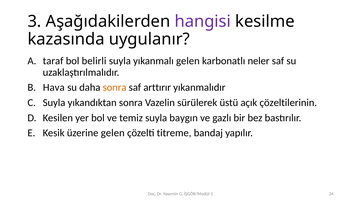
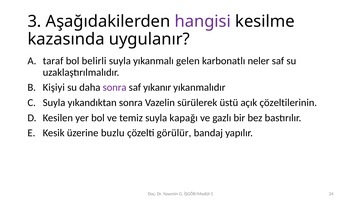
Hava: Hava -> Kişiyi (54, 88)
sonra colour: orange -> purple (115, 88)
arttırır: arttırır -> yıkanır (157, 88)
baygın: baygın -> kapağı (184, 118)
üzerine gelen: gelen -> buzlu (113, 133)
titreme: titreme -> görülür (174, 133)
